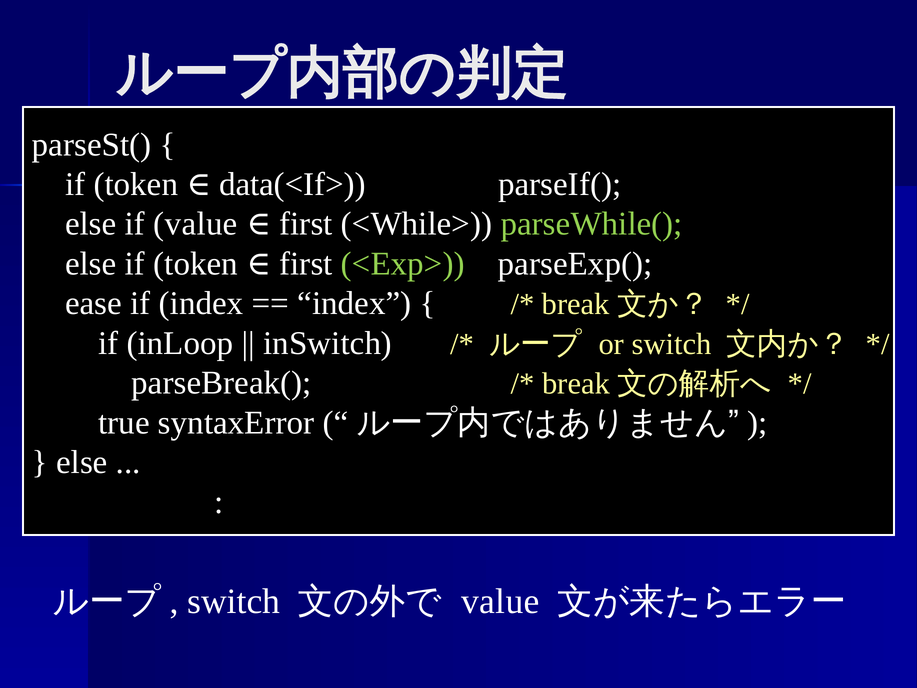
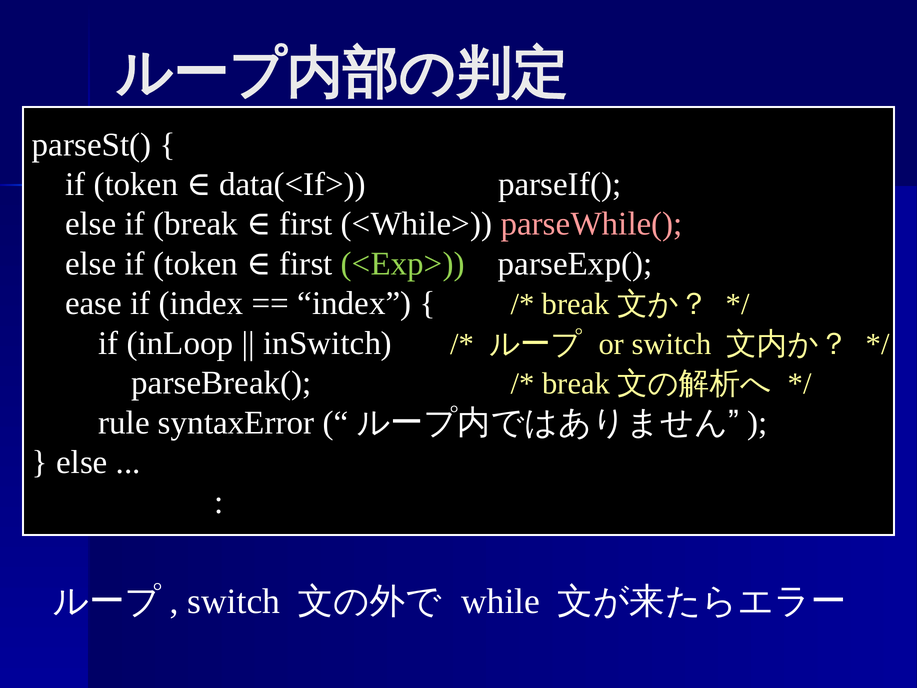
if value: value -> break (196, 224)
parseWhile( colour: light green -> pink (592, 224)
true: true -> rule (124, 423)
value: value -> while (501, 601)
